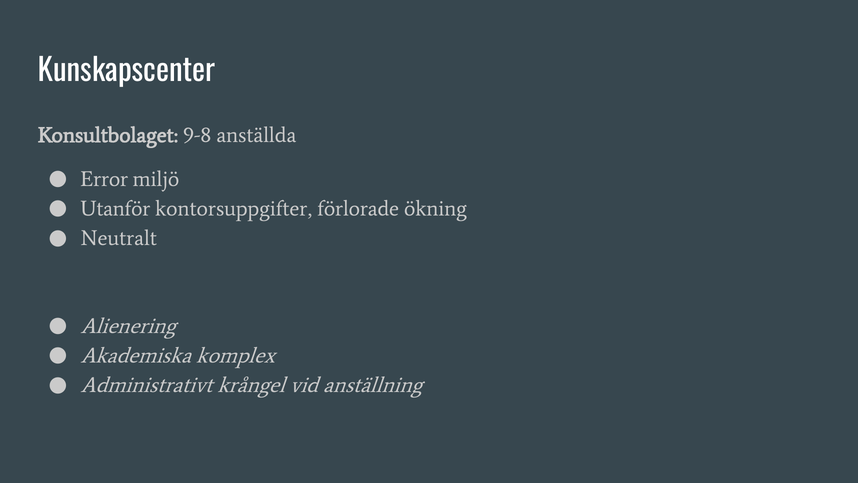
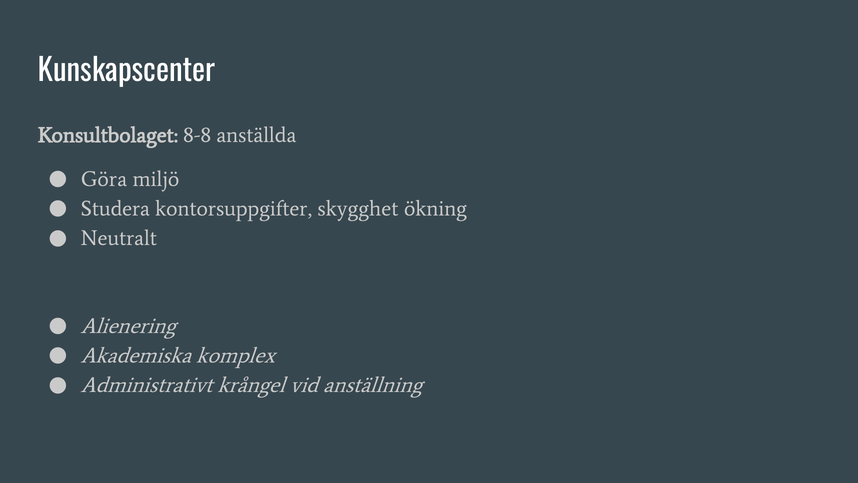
9-8: 9-8 -> 8-8 (197, 135)
Error: Error -> Göra (104, 179)
Utanför: Utanför -> Studera (115, 208)
förlorade: förlorade -> skygghet (358, 208)
